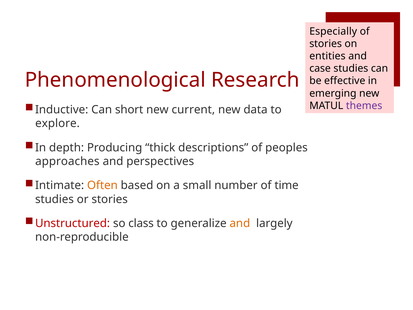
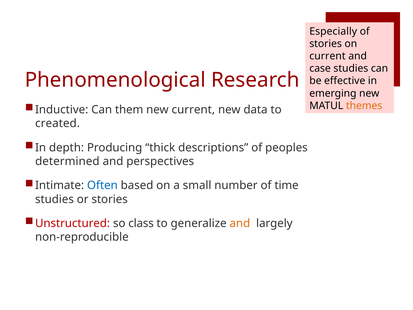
entities: entities -> current (327, 56)
themes colour: purple -> orange (364, 106)
short: short -> them (129, 110)
explore: explore -> created (58, 123)
approaches: approaches -> determined (67, 161)
Often colour: orange -> blue (102, 185)
